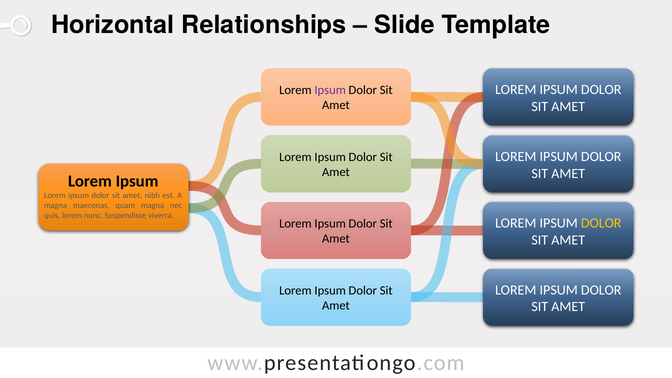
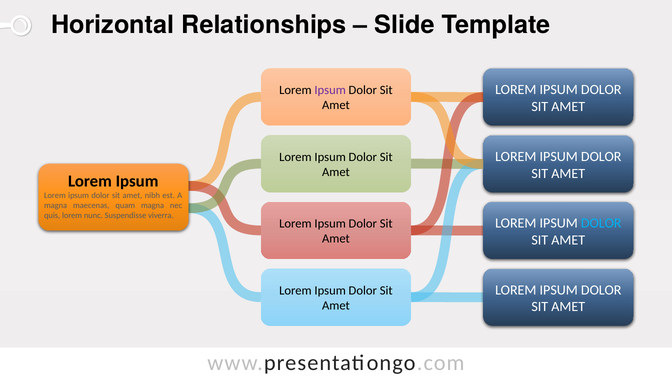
DOLOR colour: yellow -> light blue (601, 223)
